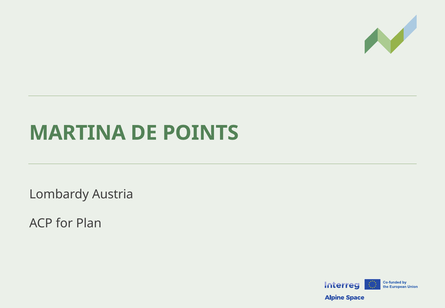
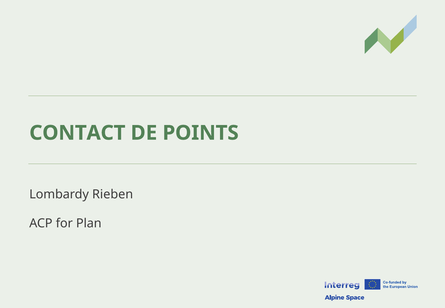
MARTINA: MARTINA -> CONTACT (77, 133)
Austria: Austria -> Rieben (113, 194)
